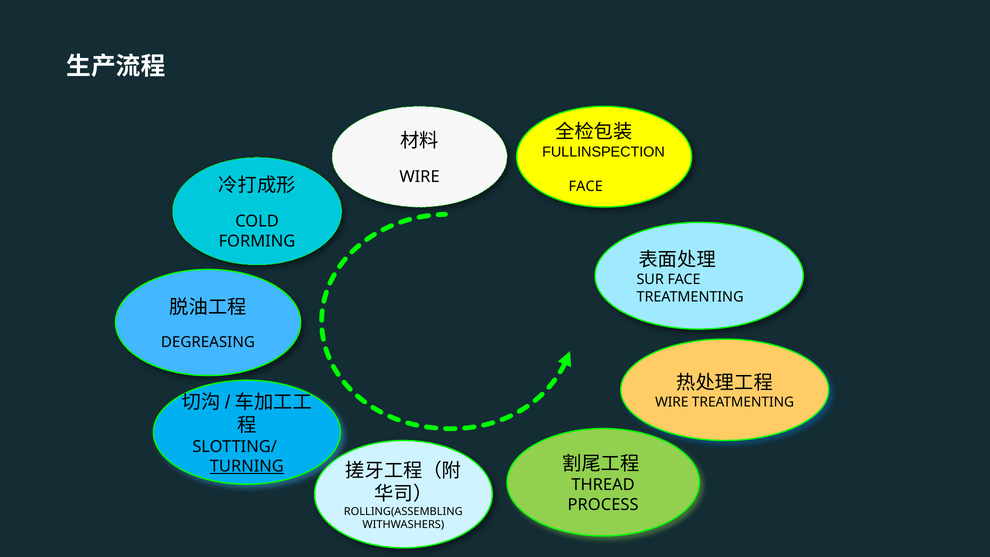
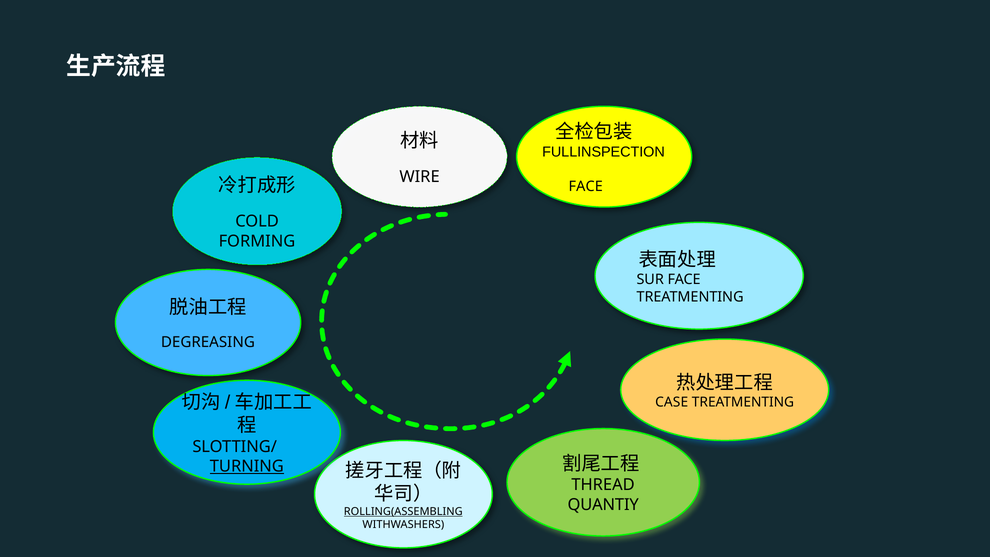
WIRE: WIRE -> CASE (672, 402)
PROCESS: PROCESS -> QUANTIY (603, 505)
ROLLING(ASSEMBLING underline: none -> present (403, 511)
